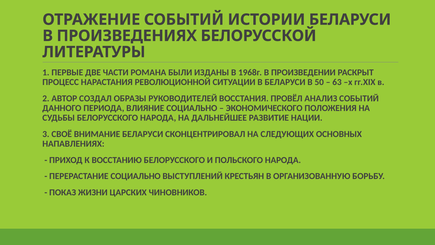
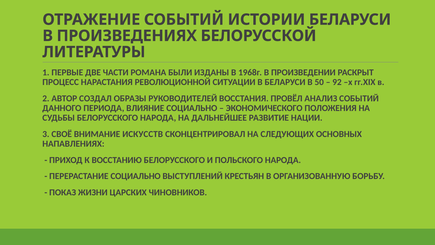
63: 63 -> 92 (337, 82)
ВНИМАНИЕ БЕЛАРУСИ: БЕЛАРУСИ -> ИСКУССТВ (143, 134)
